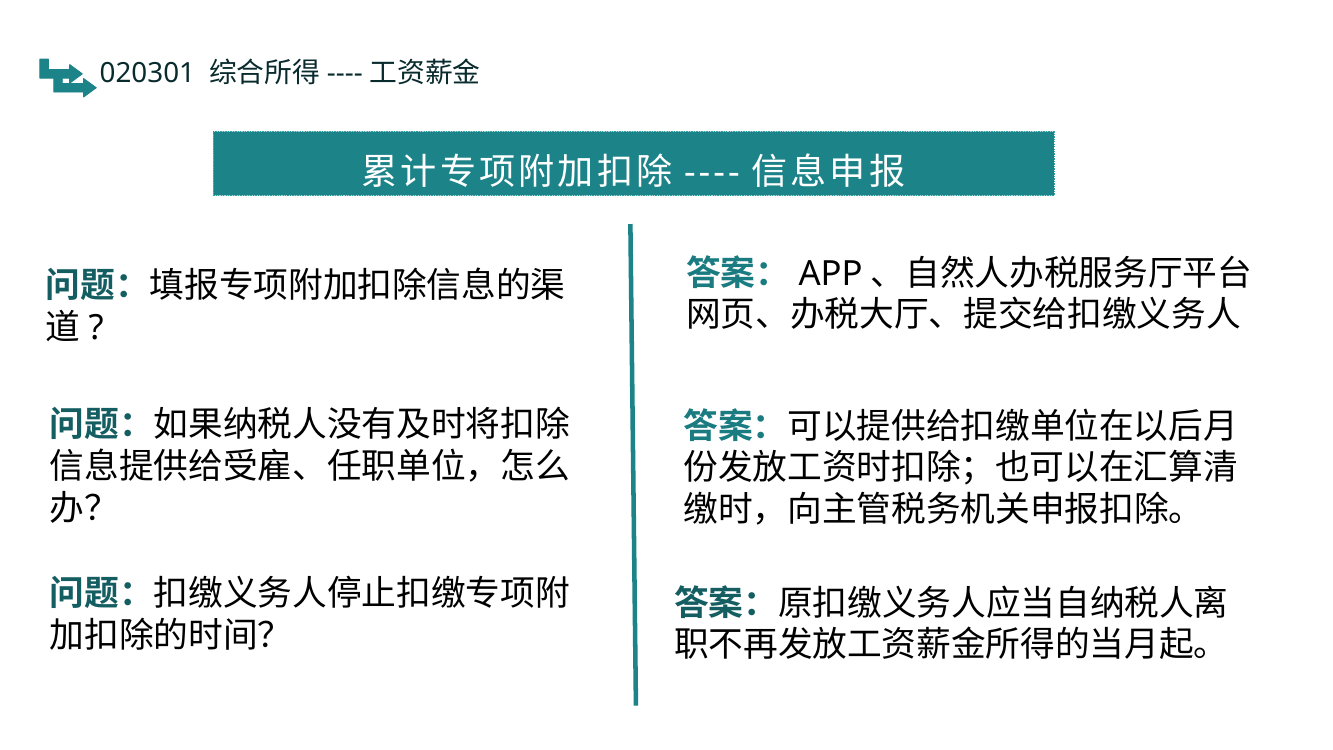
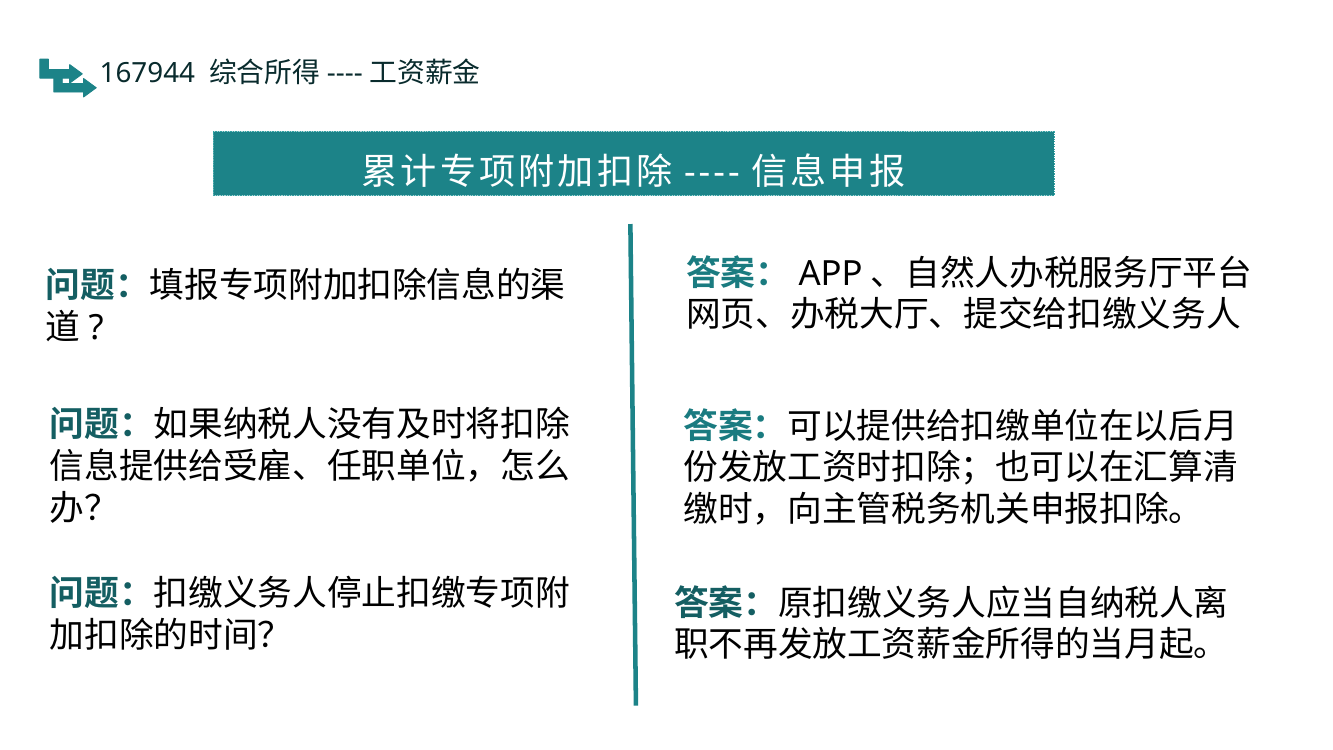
020301: 020301 -> 167944 (147, 74)
